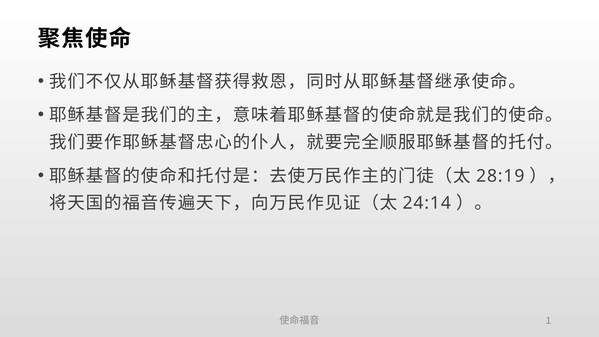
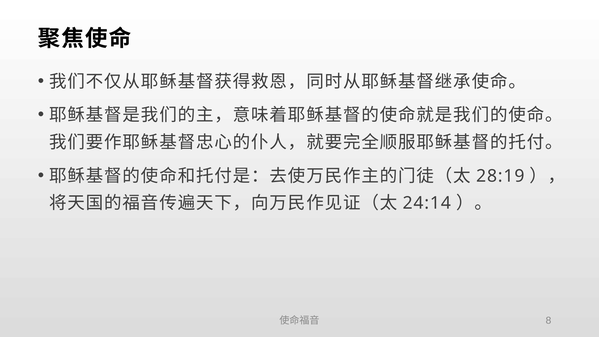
1: 1 -> 8 (549, 320)
